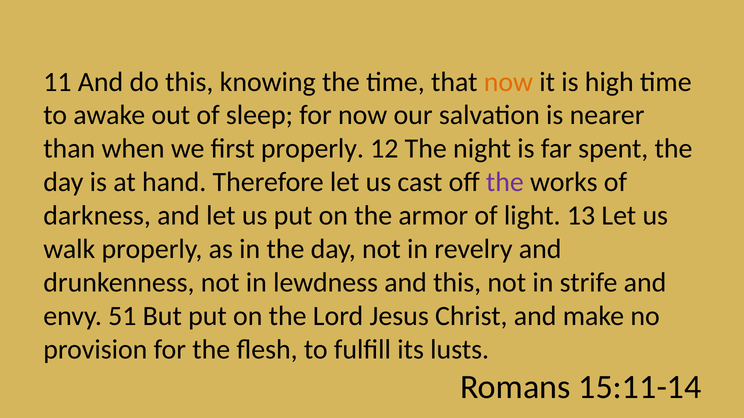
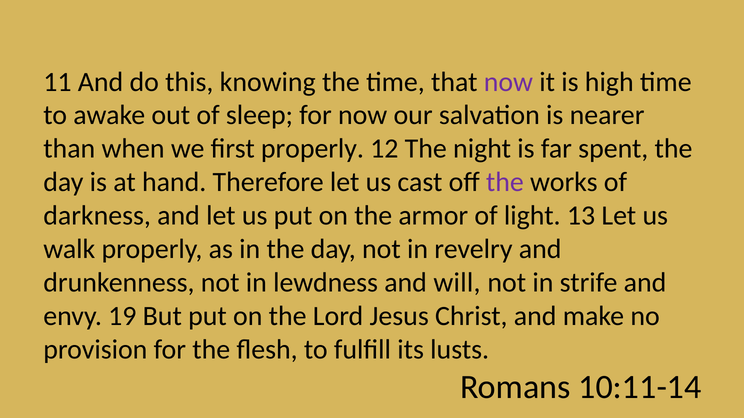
now colour: orange -> purple (508, 82)
and this: this -> will (457, 283)
51: 51 -> 19 (122, 316)
15:11-14: 15:11-14 -> 10:11-14 (640, 387)
